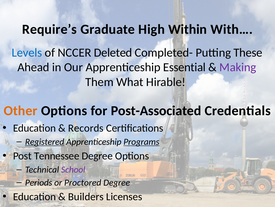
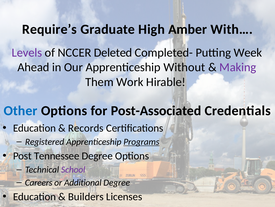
Within: Within -> Amber (188, 29)
Levels colour: blue -> purple (27, 52)
These: These -> Week (248, 52)
Essential: Essential -> Without (184, 67)
What: What -> Work (130, 82)
Other colour: orange -> blue (21, 110)
Registered underline: present -> none (45, 141)
Periods: Periods -> Careers (39, 182)
Proctored: Proctored -> Additional (83, 182)
